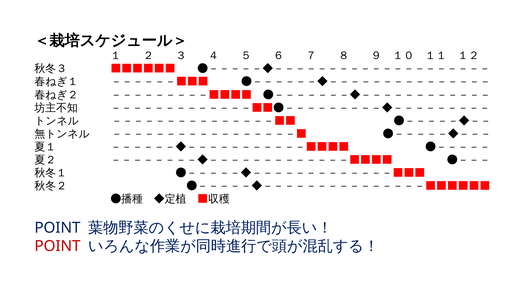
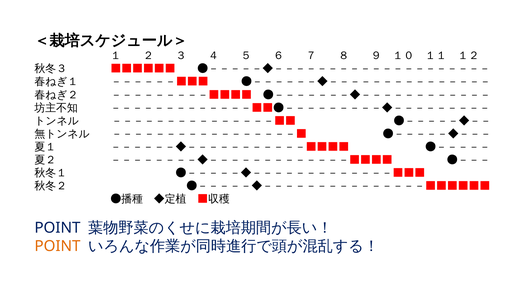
POINT colour: red -> orange (57, 246)
